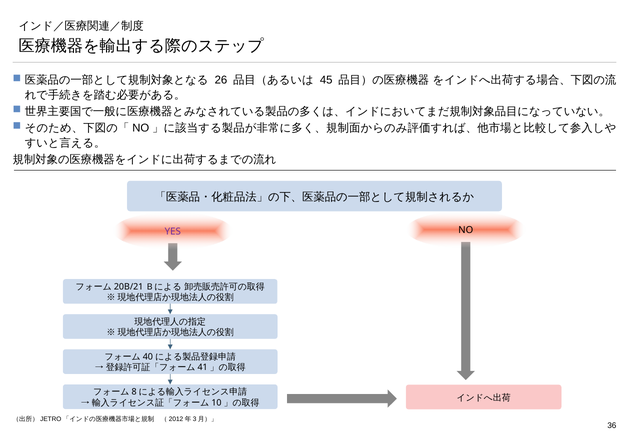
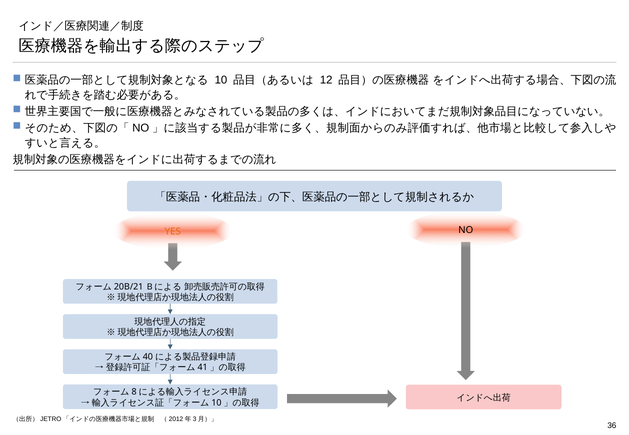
26: 26 -> 10 (221, 80)
45: 45 -> 12 (326, 80)
YES colour: purple -> orange (173, 232)
